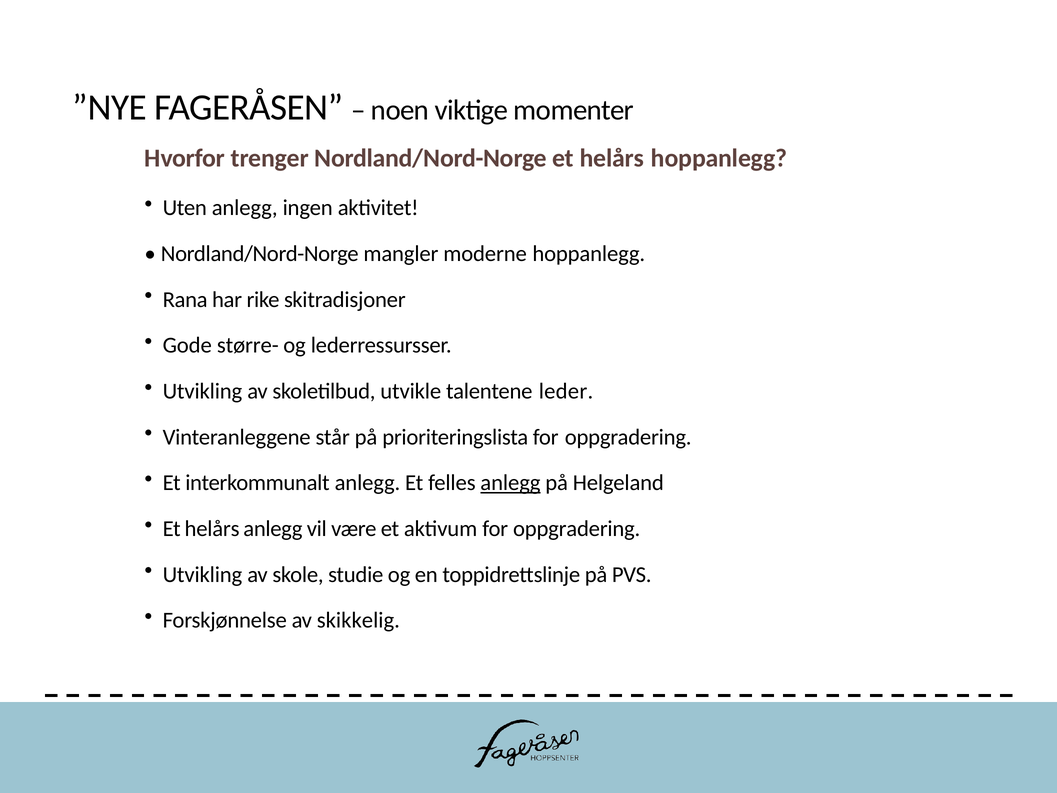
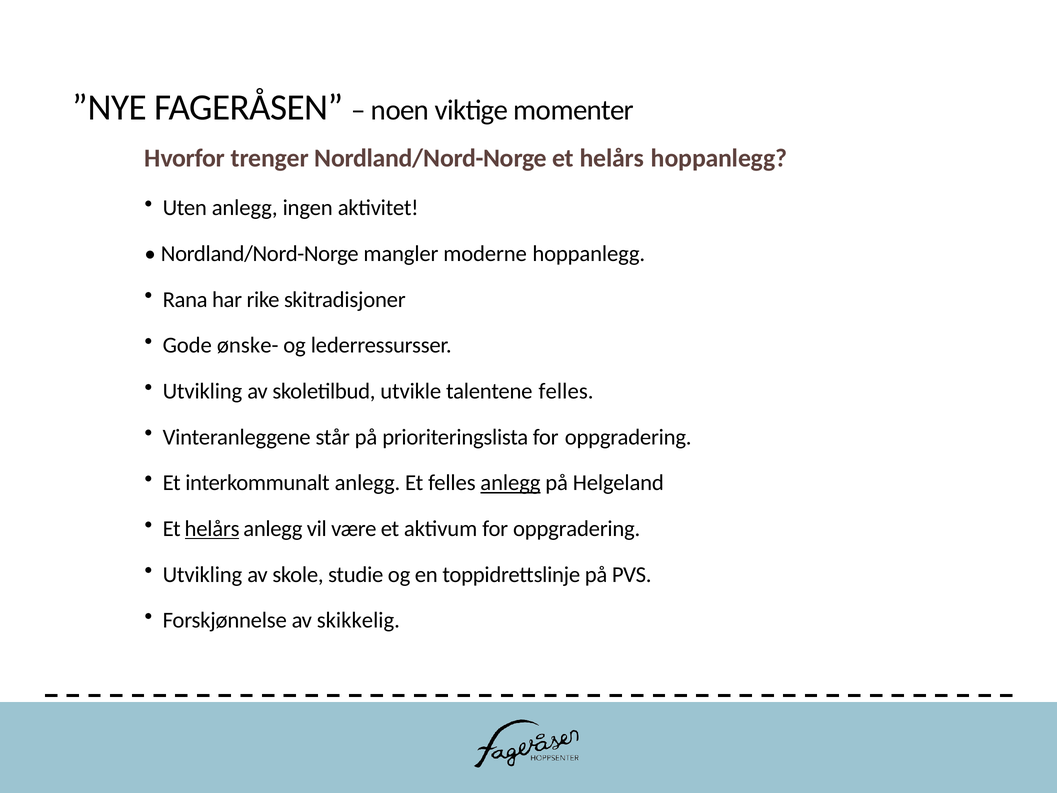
større-: større- -> ønske- (248, 345)
talentene leder: leder -> felles (566, 391)
helårs underline: none -> present (212, 529)
